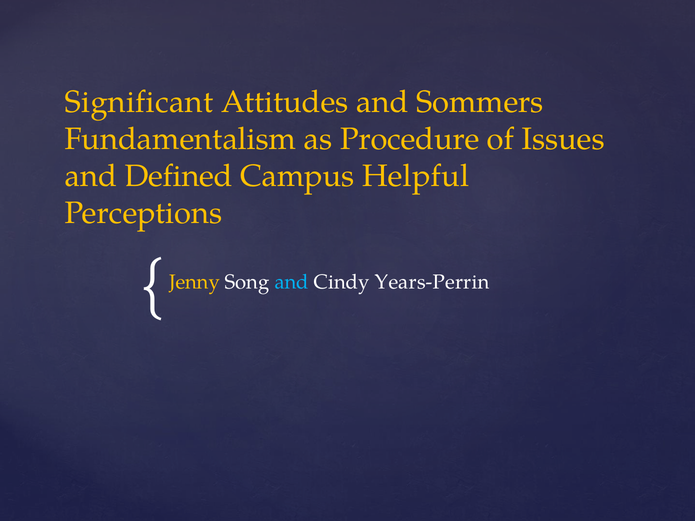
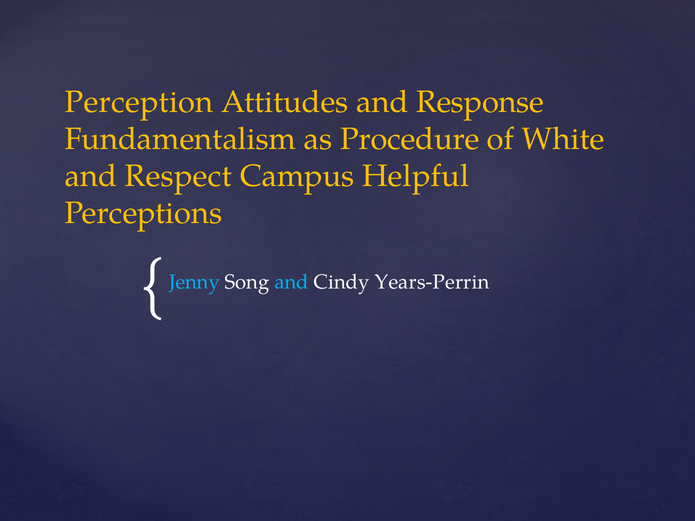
Significant: Significant -> Perception (139, 102)
Sommers: Sommers -> Response (480, 102)
Issues: Issues -> White (563, 139)
Defined: Defined -> Respect (178, 176)
Jenny colour: yellow -> light blue (194, 282)
